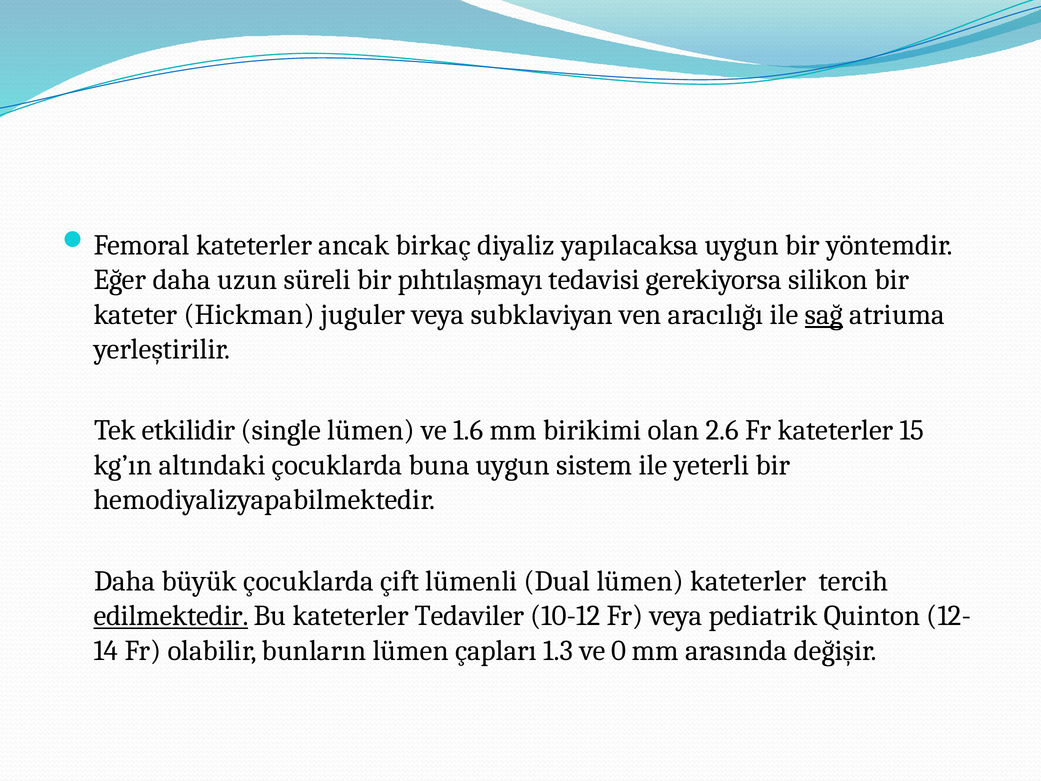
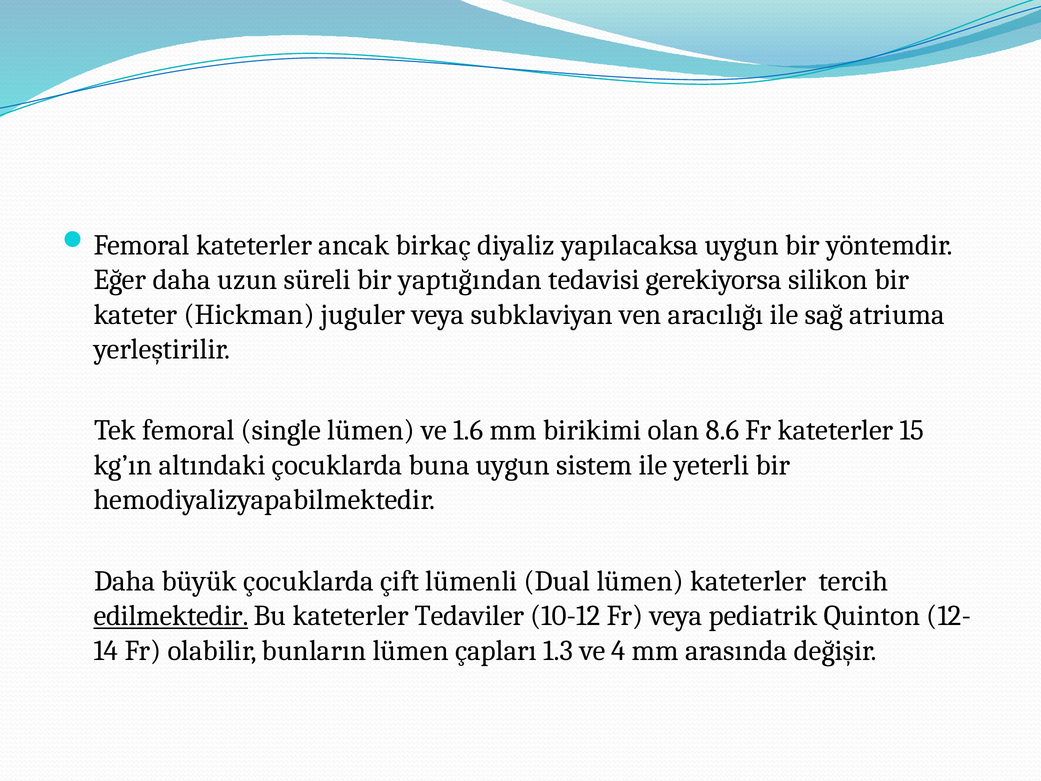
pıhtılaşmayı: pıhtılaşmayı -> yaptığından (470, 280)
sağ underline: present -> none (824, 314)
etkilidir: etkilidir -> femoral (188, 430)
2.6: 2.6 -> 8.6 (723, 430)
0: 0 -> 4 (619, 650)
